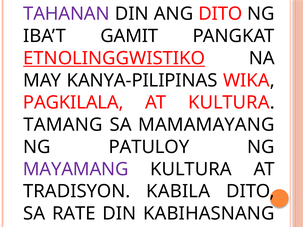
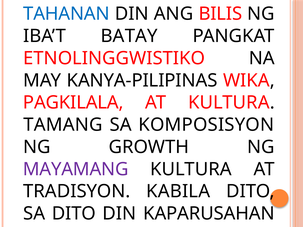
TAHANAN colour: purple -> blue (66, 14)
ANG DITO: DITO -> BILIS (220, 14)
GAMIT: GAMIT -> BATAY (129, 36)
ETNOLINGGWISTIKO underline: present -> none (114, 58)
MAMAMAYANG: MAMAMAYANG -> KOMPOSISYON (206, 125)
PATULOY: PATULOY -> GROWTH (149, 147)
SA RATE: RATE -> DITO (74, 214)
KABIHASNANG: KABIHASNANG -> KAPARUSAHAN (209, 214)
